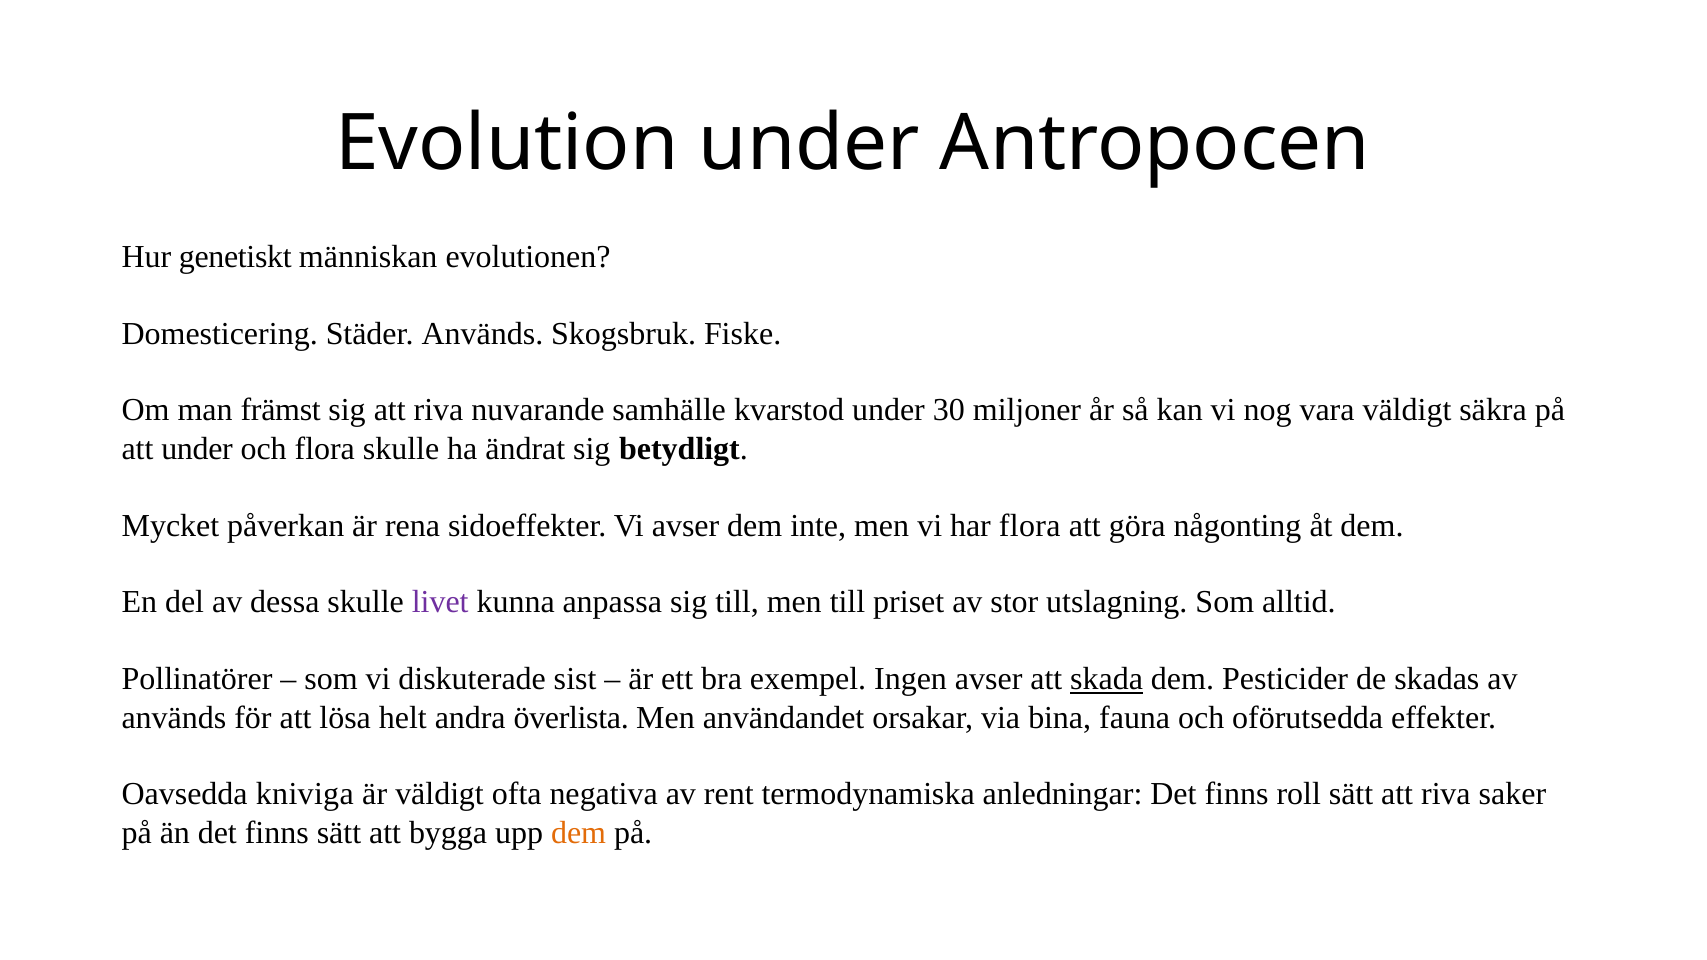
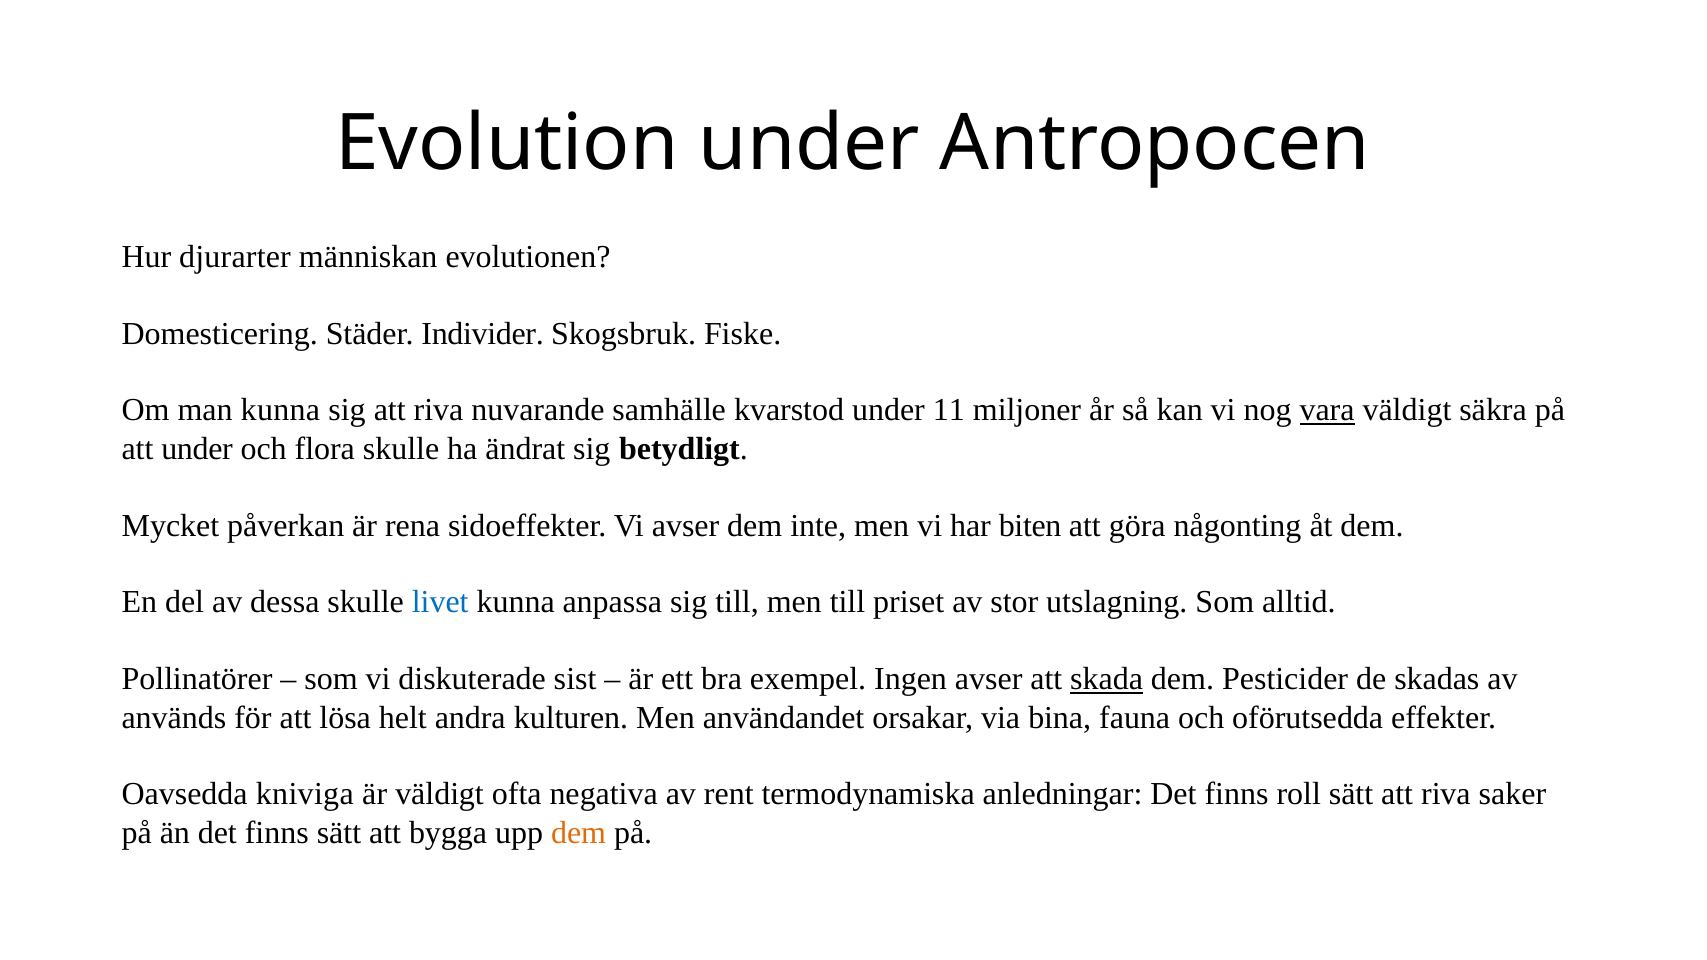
genetiskt: genetiskt -> djurarter (235, 257)
Städer Används: Används -> Individer (483, 334)
man främst: främst -> kunna (280, 410)
30: 30 -> 11 (949, 410)
vara underline: none -> present (1327, 410)
har flora: flora -> biten (1030, 526)
livet colour: purple -> blue (440, 602)
överlista: överlista -> kulturen (571, 718)
